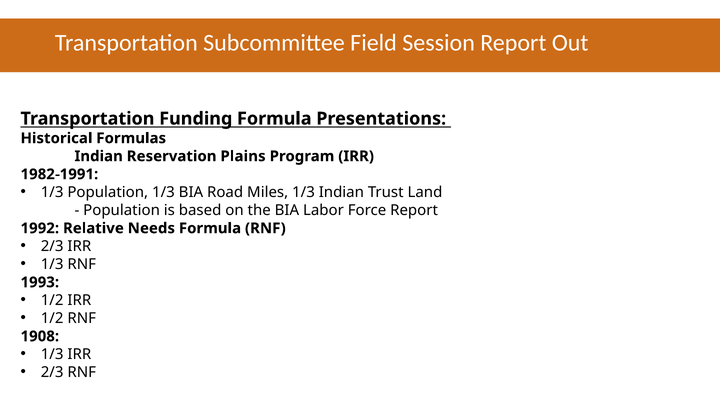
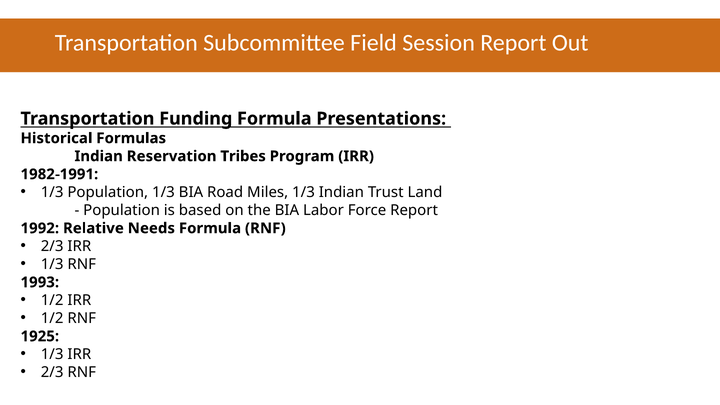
Plains: Plains -> Tribes (243, 156)
1908: 1908 -> 1925 (40, 336)
